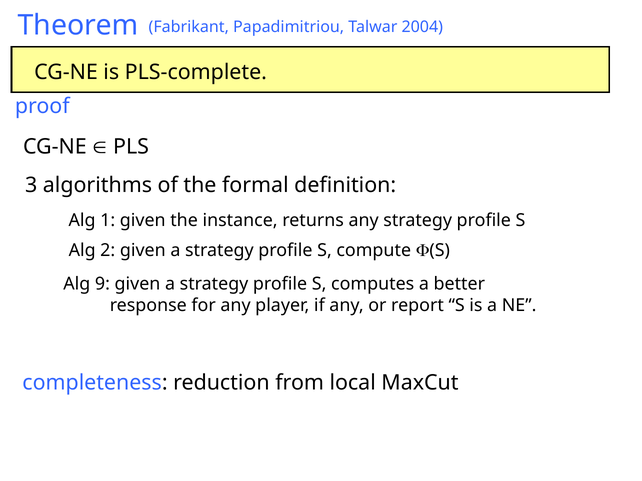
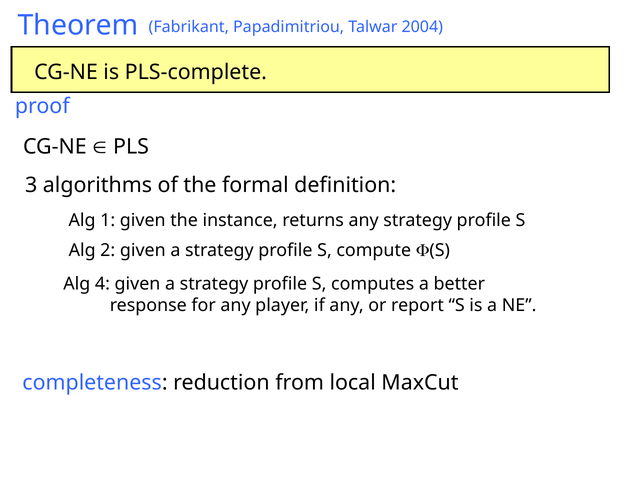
9: 9 -> 4 (102, 284)
